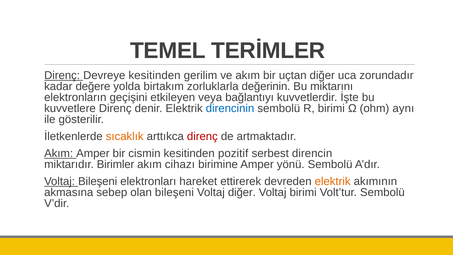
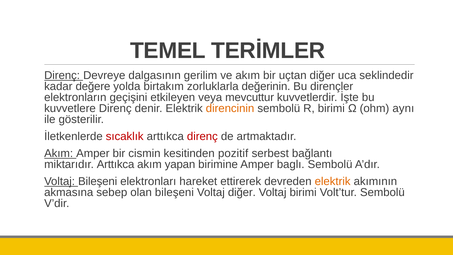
Devreye kesitinden: kesitinden -> dalgasının (155, 75)
zorundadır: zorundadır -> seklindedir (386, 75)
miktarını: miktarını -> dirençler (332, 86)
bağlantıyı: bağlantıyı -> mevcuttur (250, 97)
direncinin colour: blue -> orange (230, 108)
sıcaklık colour: orange -> red (125, 136)
direncin: direncin -> bağlantı (312, 153)
miktarıdır Birimler: Birimler -> Arttıkca (116, 164)
cihazı: cihazı -> yapan (180, 164)
yönü: yönü -> baglı (291, 164)
